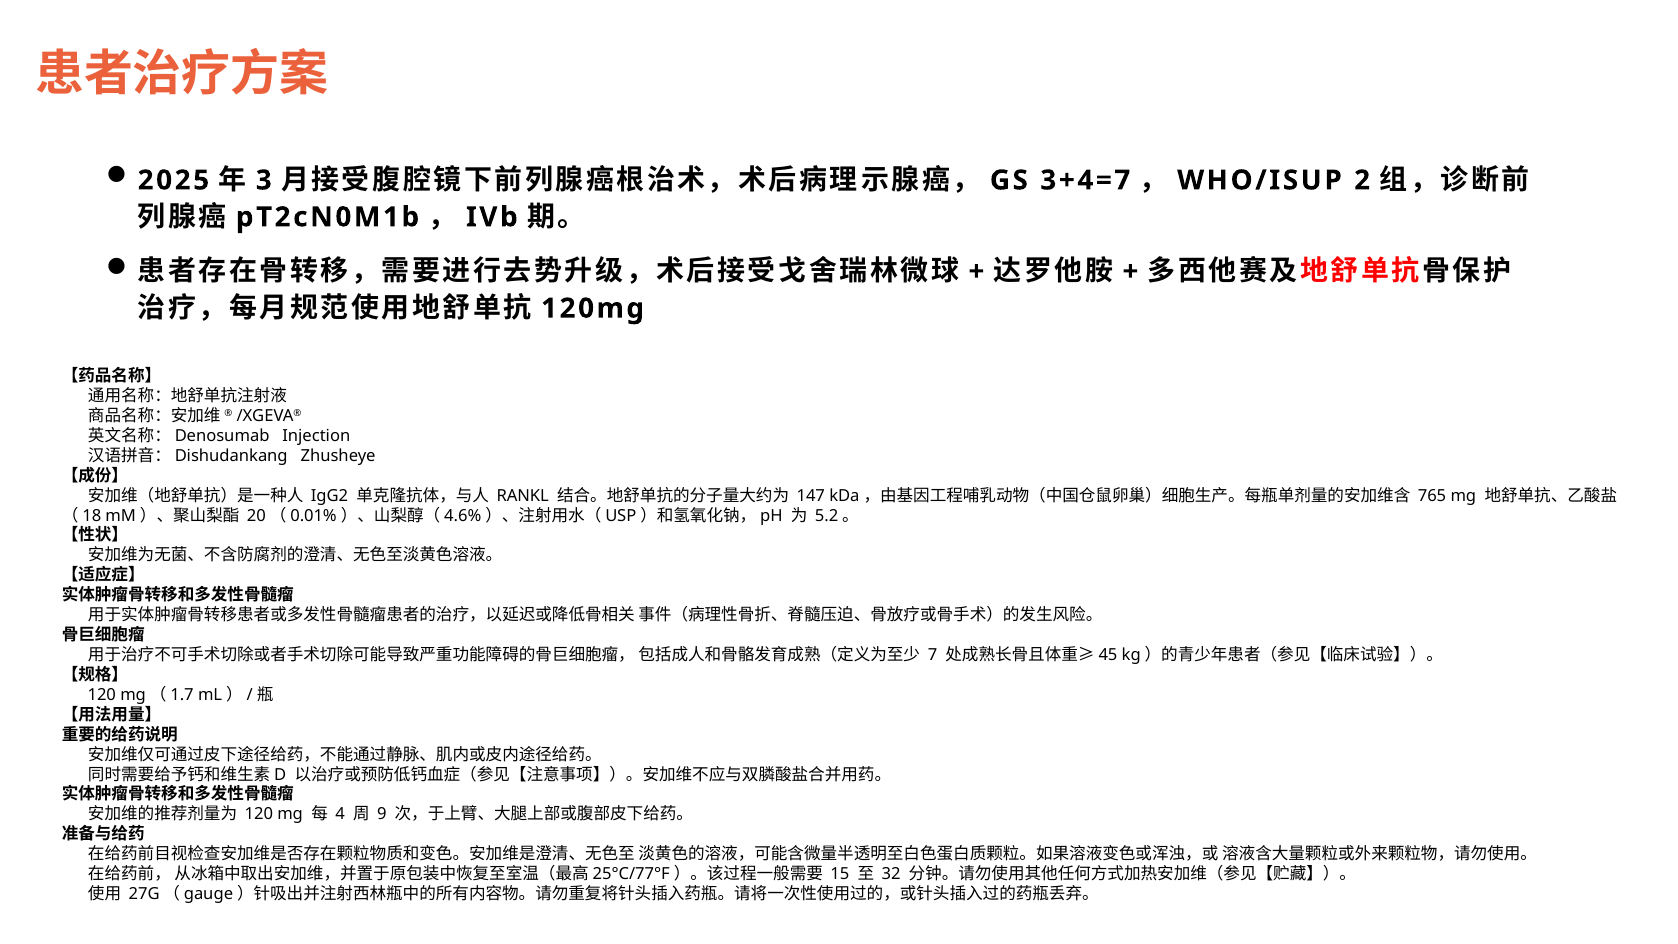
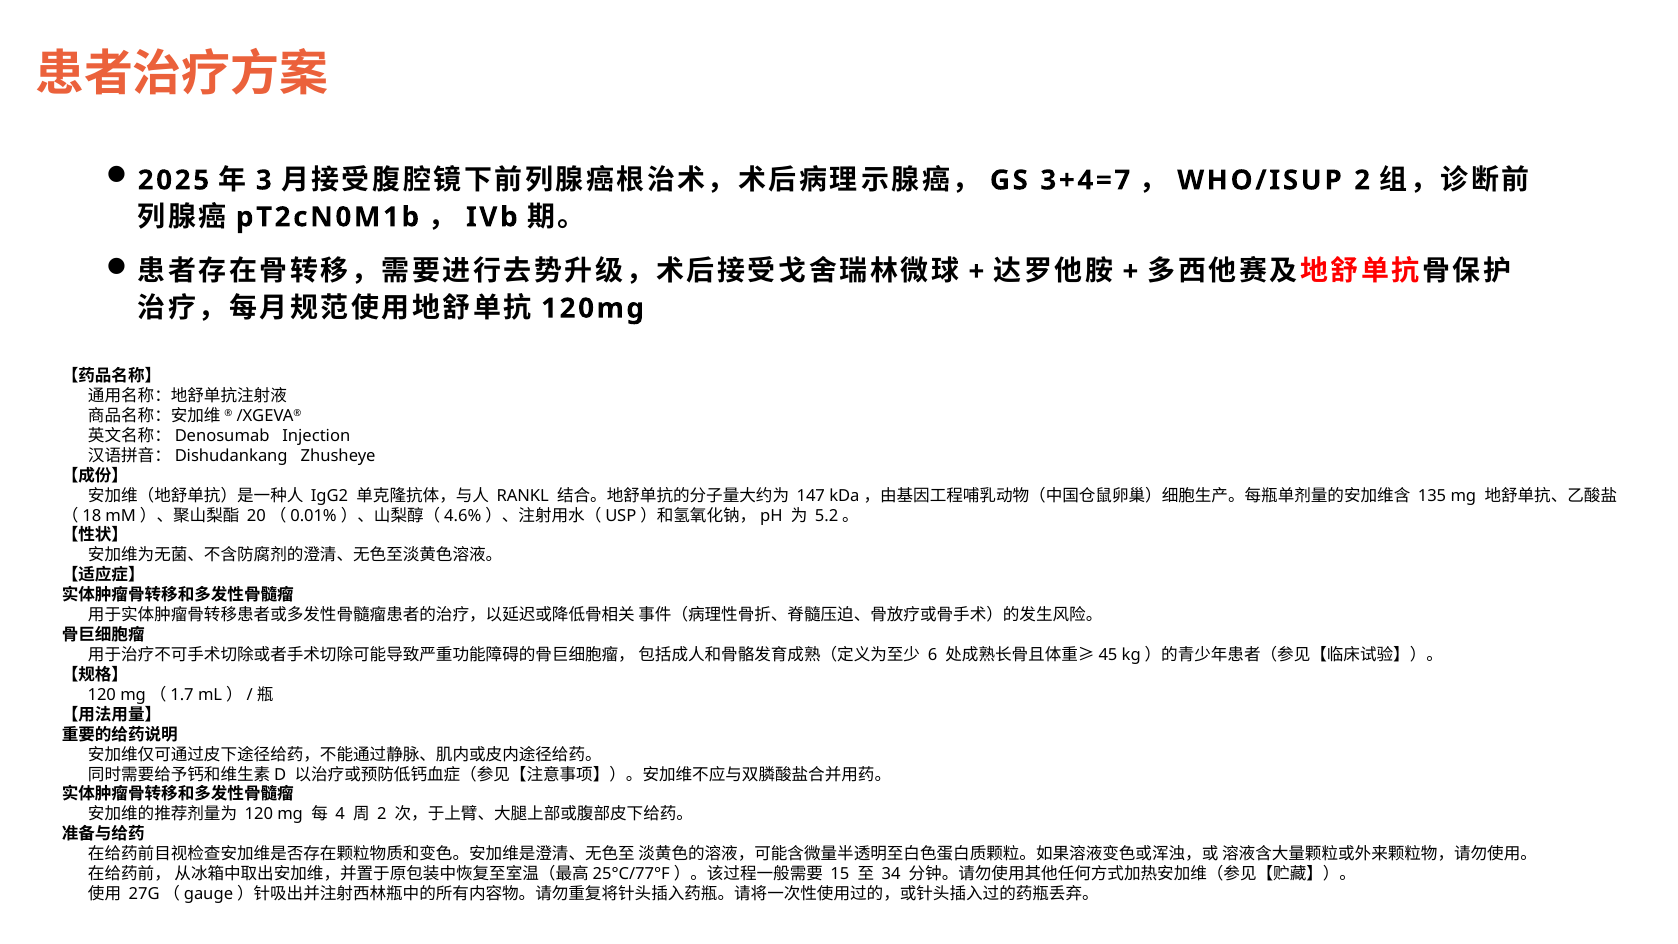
765: 765 -> 135 (1432, 496)
7: 7 -> 6 (933, 655)
9: 9 -> 2 (382, 814)
32: 32 -> 34 (891, 874)
